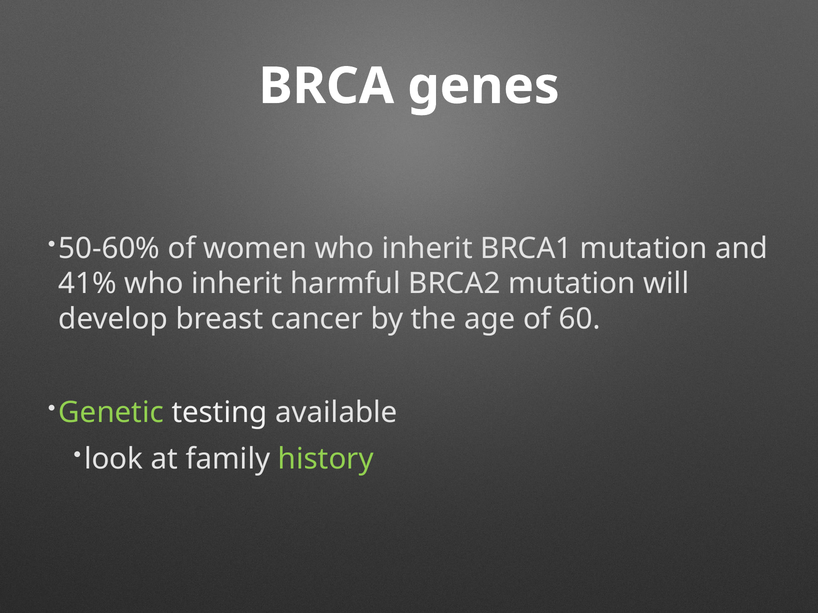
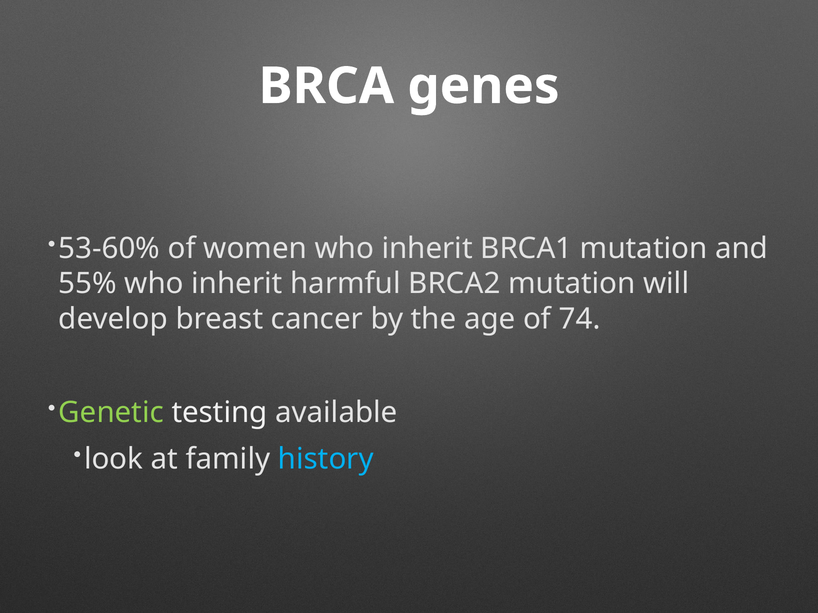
50-60%: 50-60% -> 53-60% (109, 249)
41%: 41% -> 55% (88, 284)
60: 60 -> 74 (580, 319)
history colour: light green -> light blue (326, 459)
